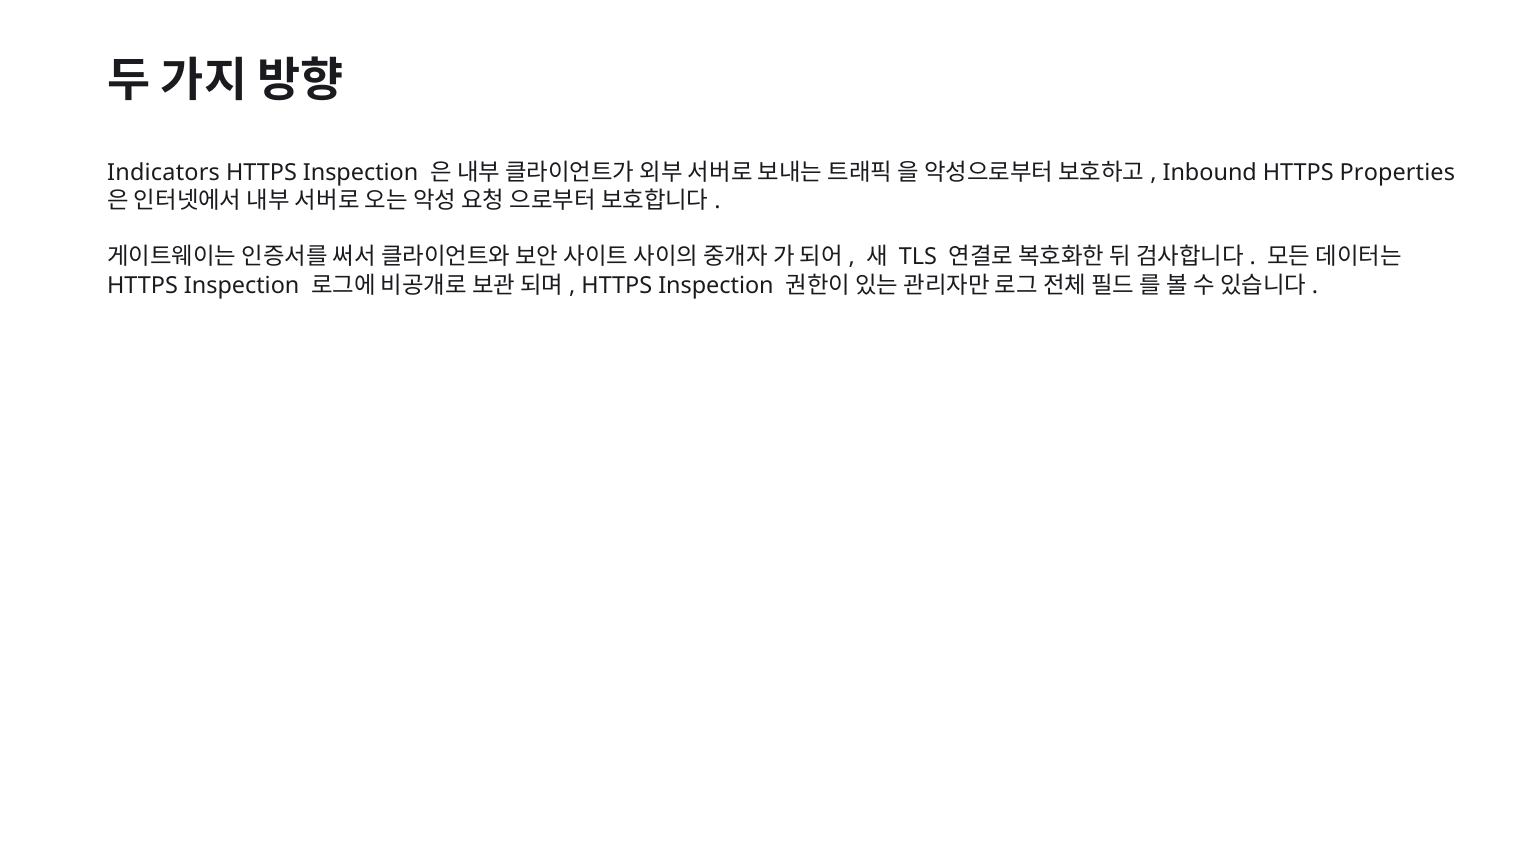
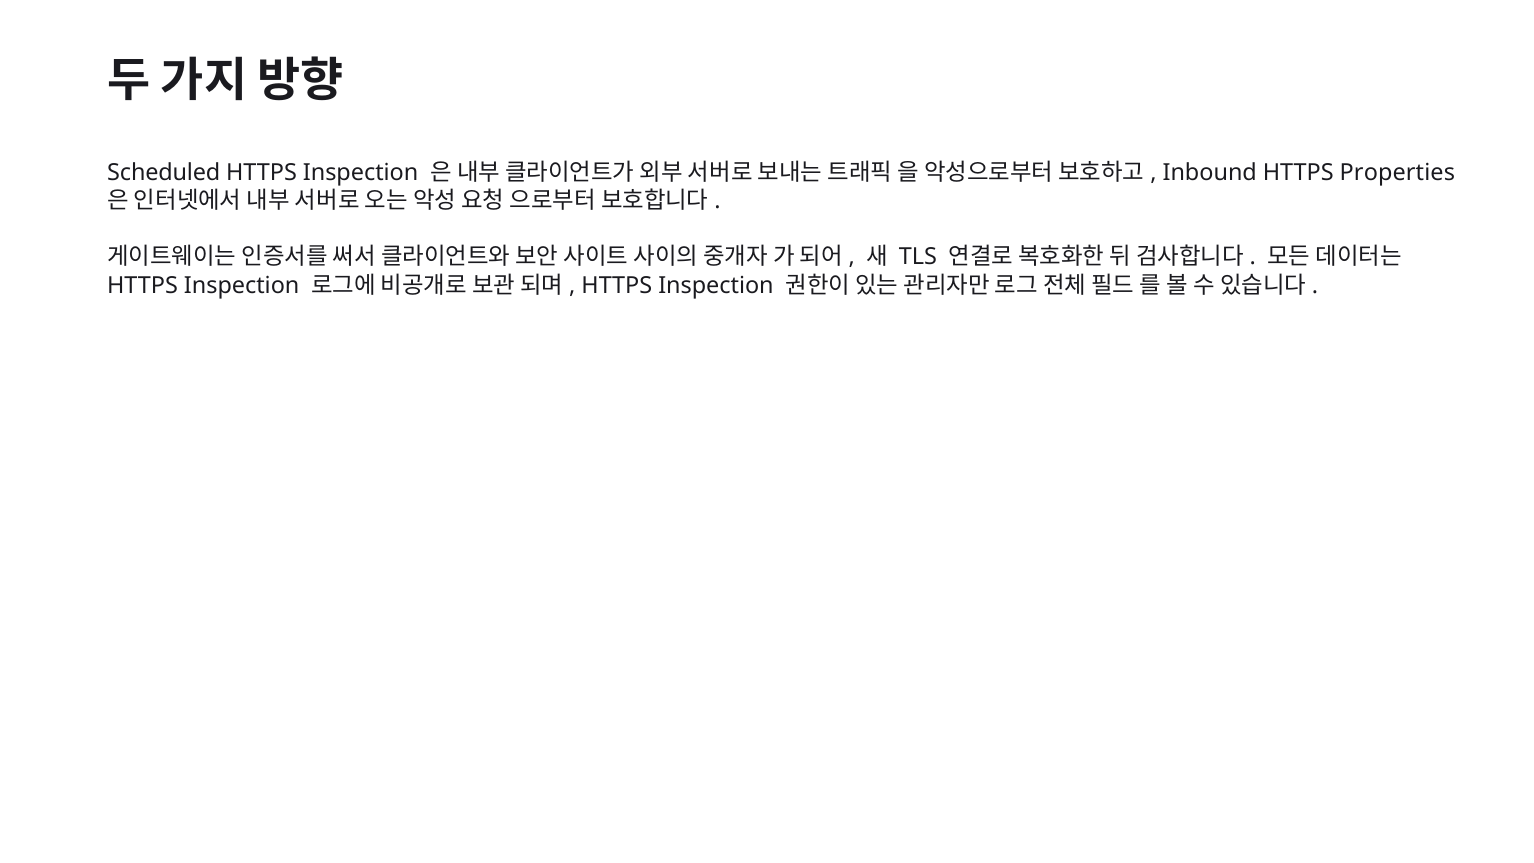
Indicators: Indicators -> Scheduled (164, 173)
